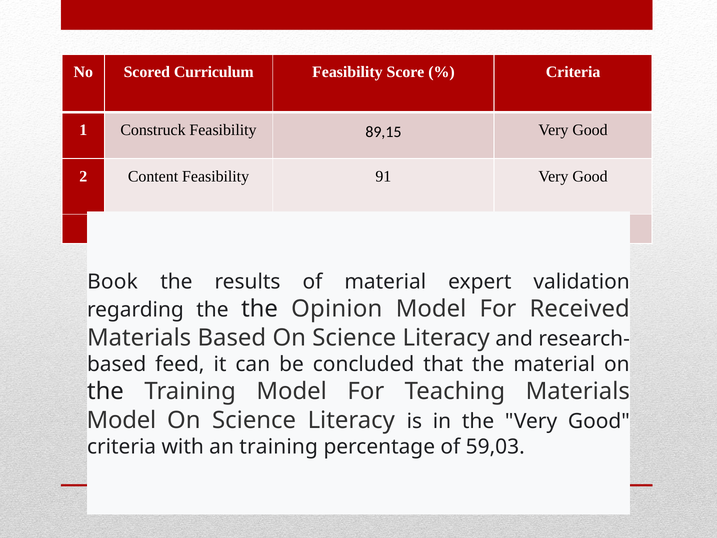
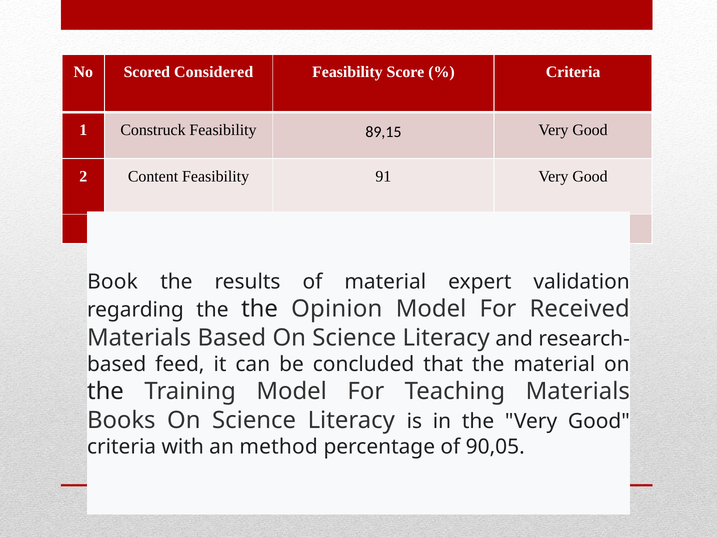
Curriculum: Curriculum -> Considered (214, 72)
Model: Model -> Books (121, 420)
an training: training -> method (279, 447)
59,03: 59,03 -> 90,05 (495, 447)
